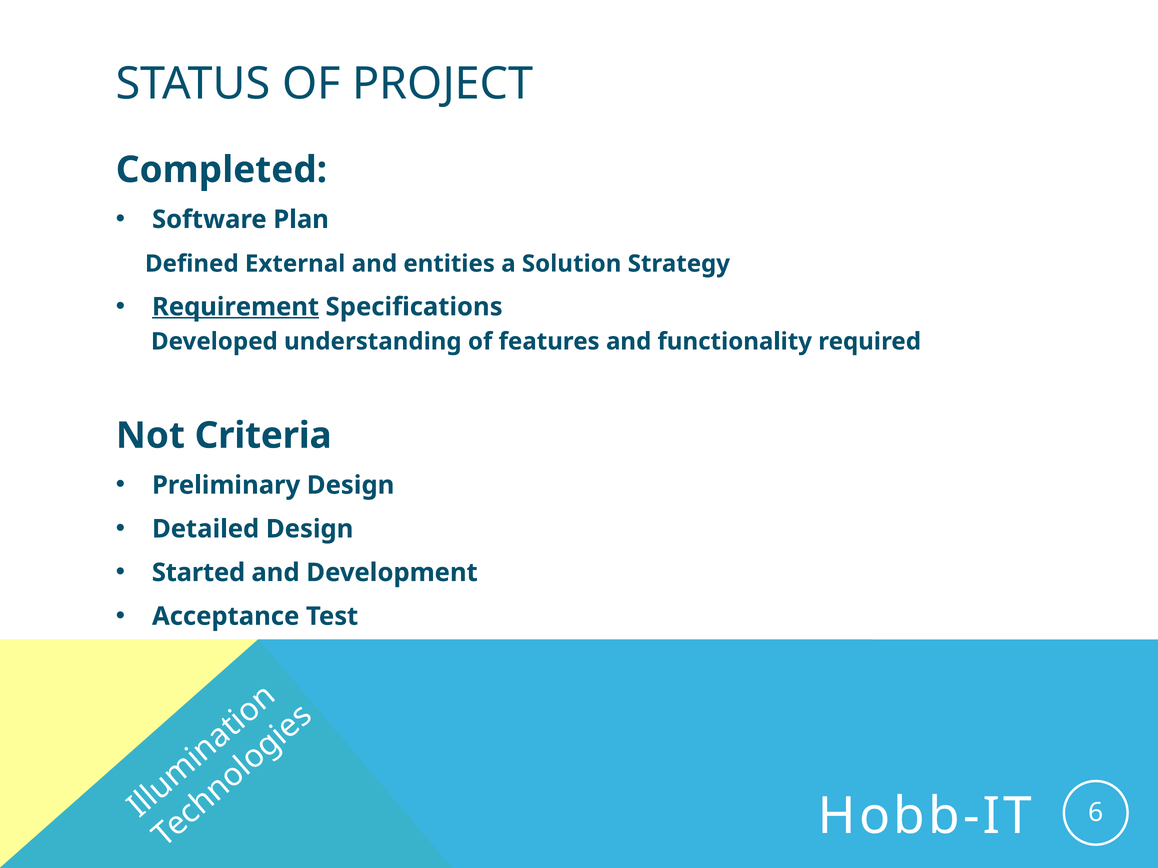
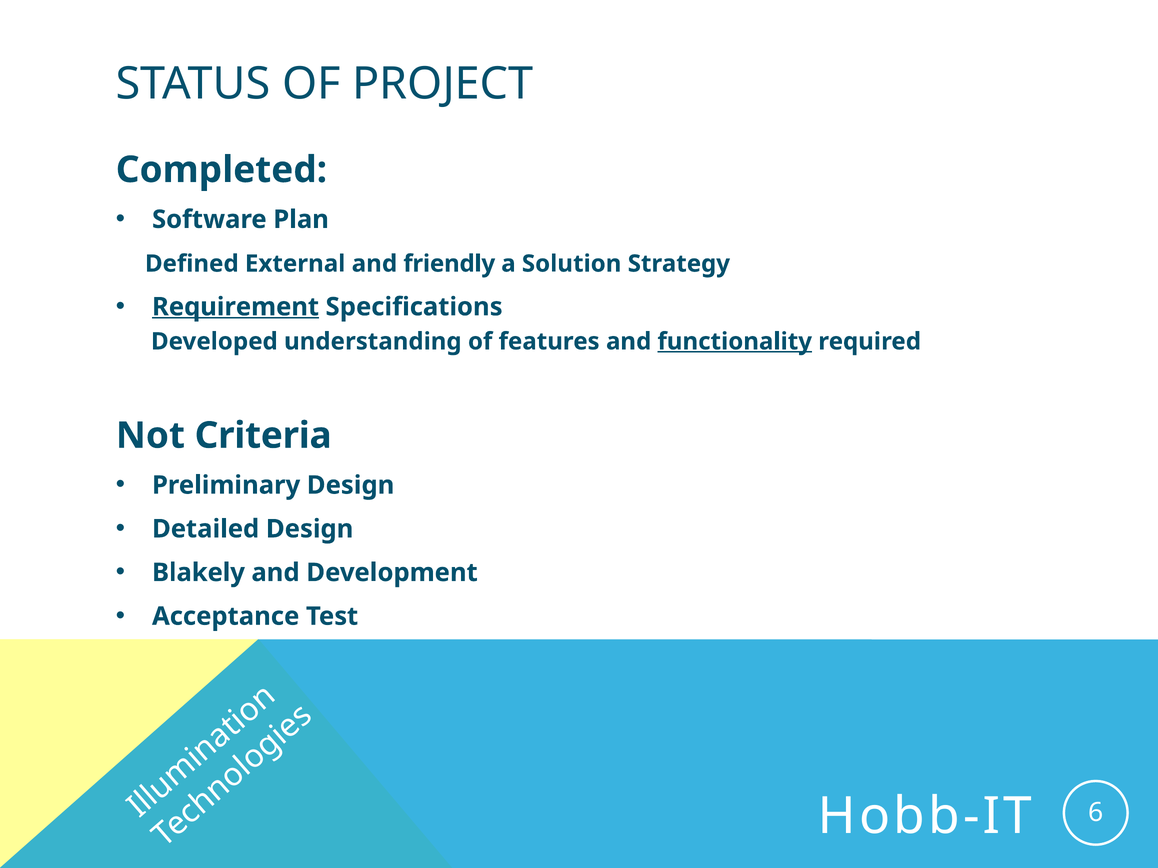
entities: entities -> friendly (449, 264)
functionality underline: none -> present (735, 342)
Started: Started -> Blakely (198, 573)
